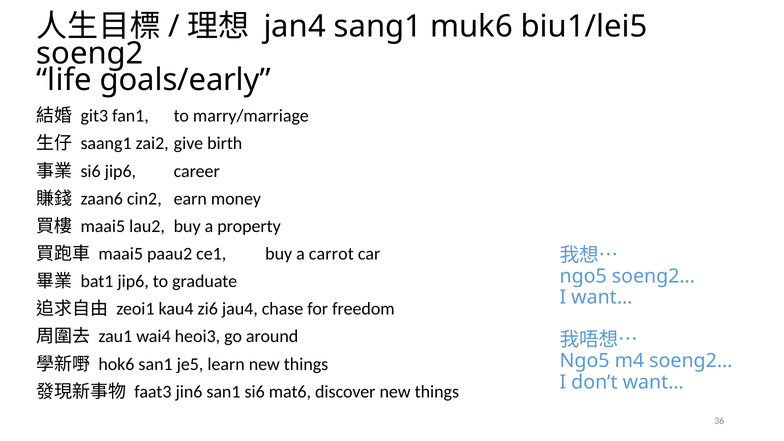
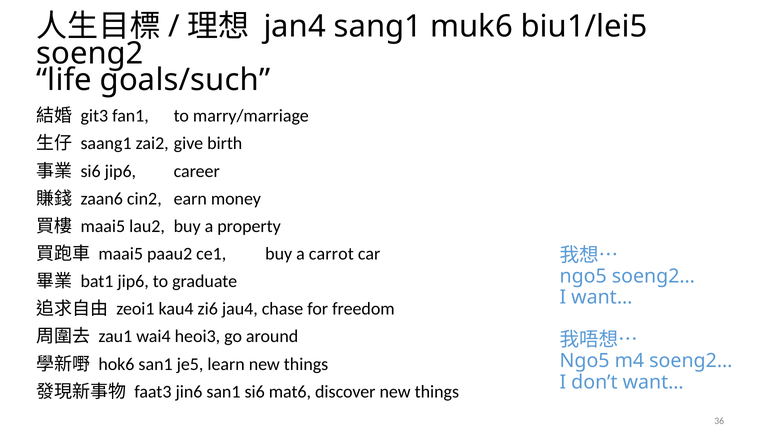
goals/early: goals/early -> goals/such (185, 80)
